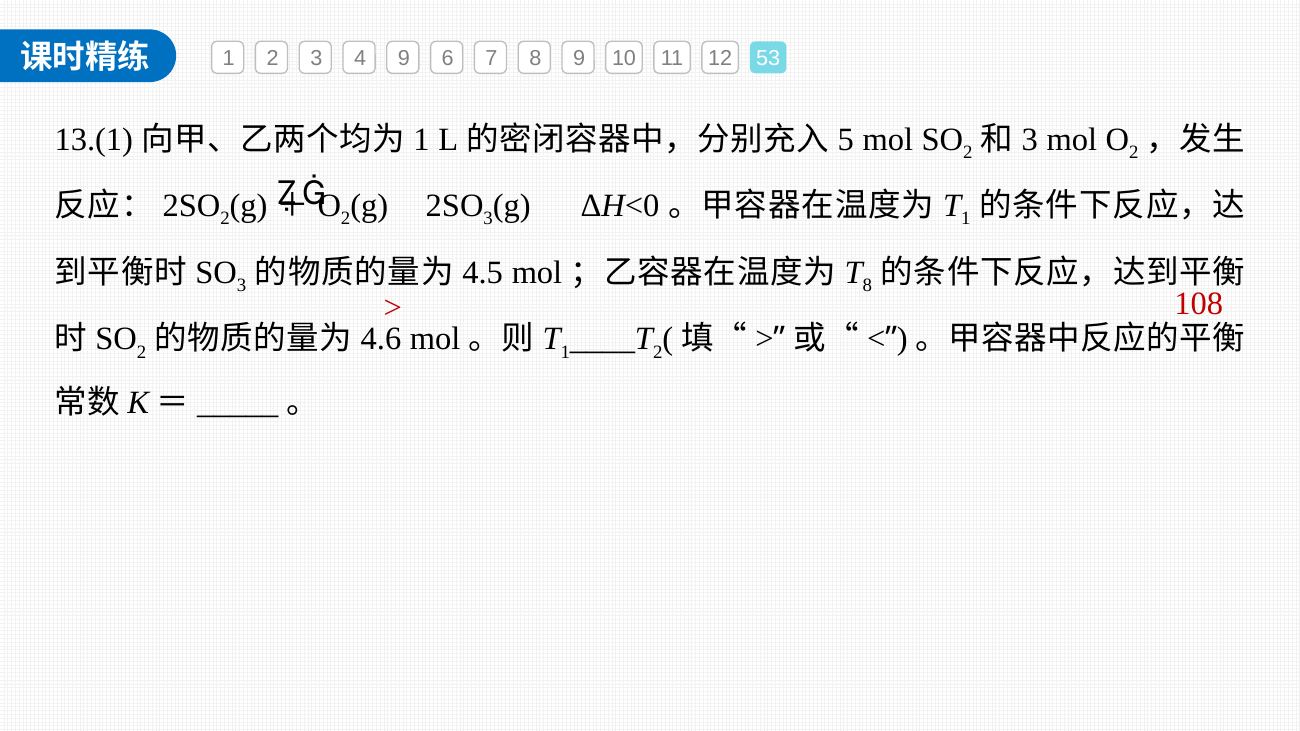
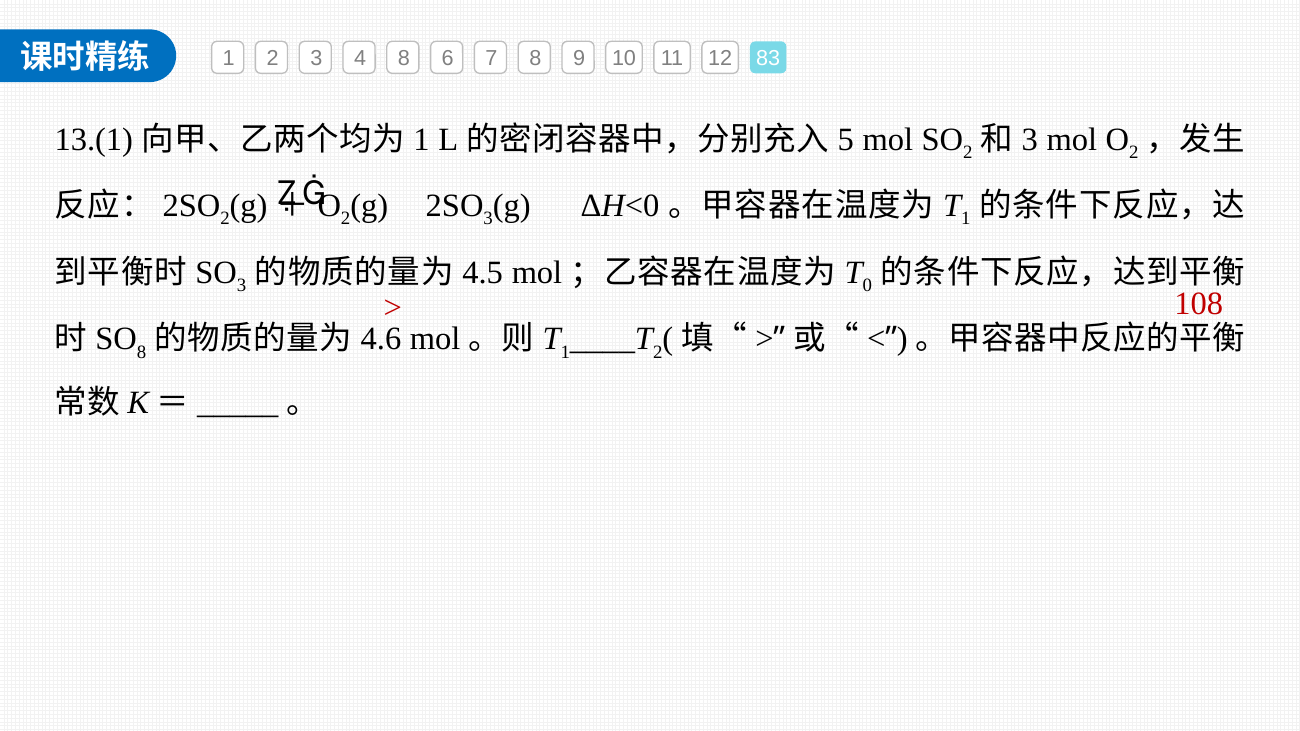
4 9: 9 -> 8 (404, 59)
53: 53 -> 83 (768, 59)
8: 8 -> 0 (867, 285)
2: 2 -> 8 (142, 352)
